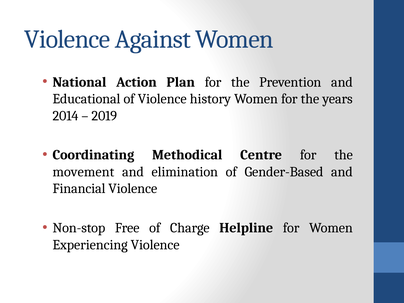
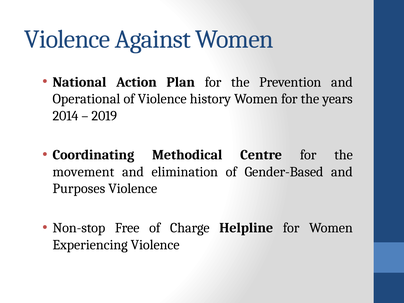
Educational: Educational -> Operational (86, 99)
Financial: Financial -> Purposes (79, 189)
